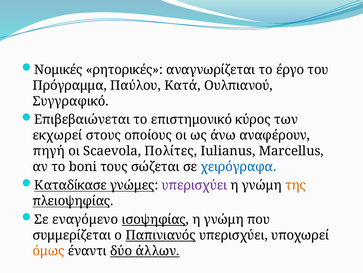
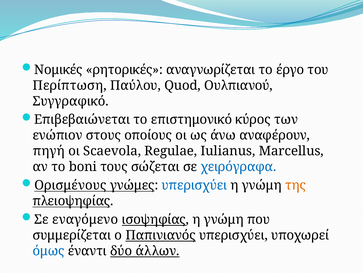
Πρόγραμμα: Πρόγραμμα -> Περίπτωση (70, 85)
Kατά: Kατά -> Quod (183, 85)
εκχωρεί: εκχωρεί -> ενώπιον (58, 135)
Πολίτες: Πολίτες -> Regulae (171, 151)
Καταδίκασε: Καταδίκασε -> Ορισμένους (70, 185)
υπερισχύει colour: purple -> blue (194, 185)
όμως colour: orange -> blue (49, 250)
